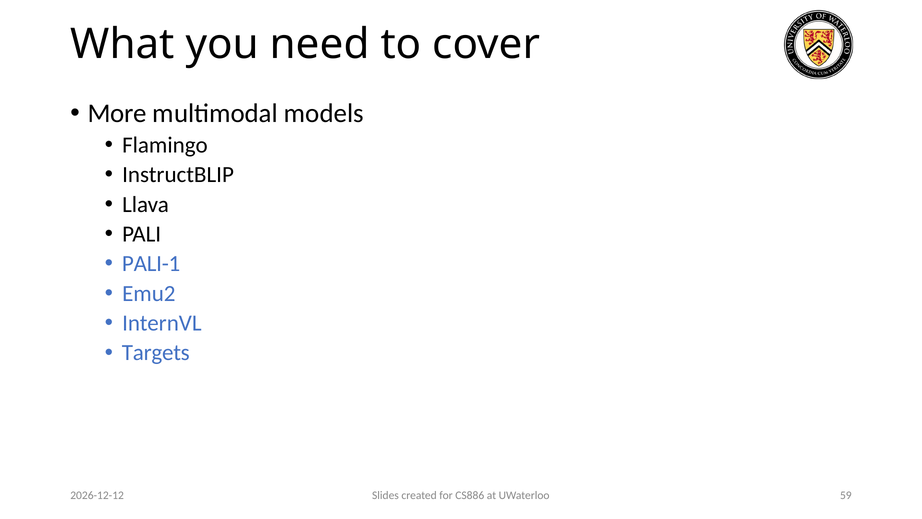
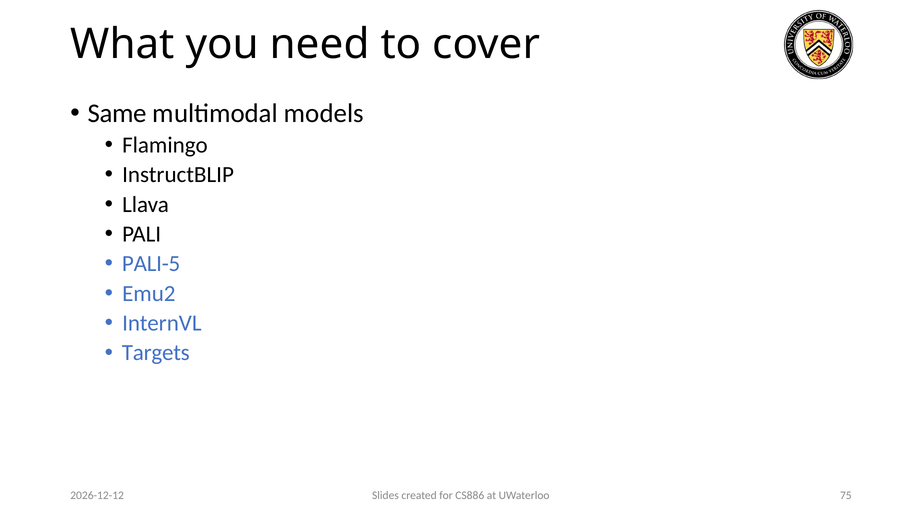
More: More -> Same (117, 113)
PALI-1: PALI-1 -> PALI-5 (151, 264)
59: 59 -> 75 (846, 495)
